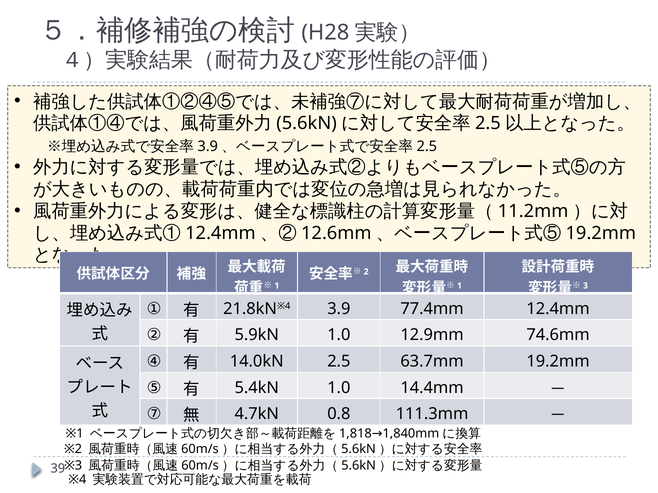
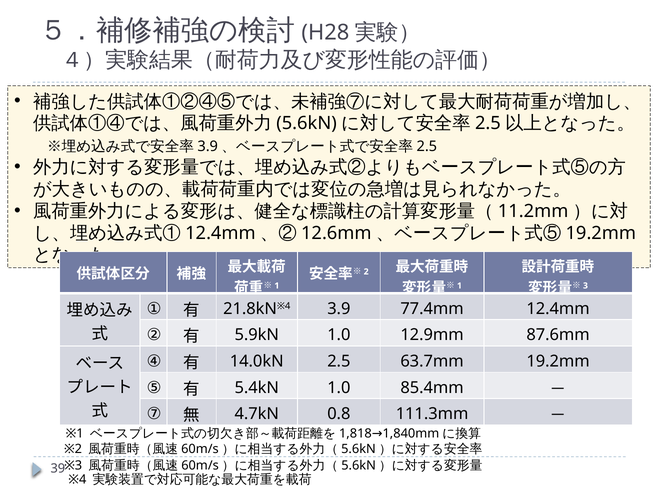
74.6mm: 74.6mm -> 87.6mm (558, 335)
14.4mm: 14.4mm -> 85.4mm (432, 388)
